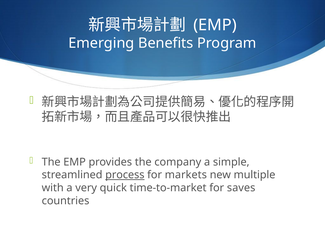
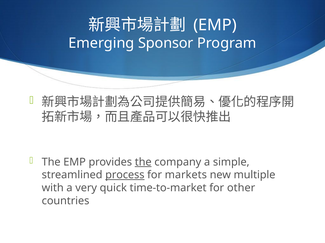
Benefits: Benefits -> Sponsor (166, 43)
the underline: none -> present (143, 162)
saves: saves -> other (241, 188)
